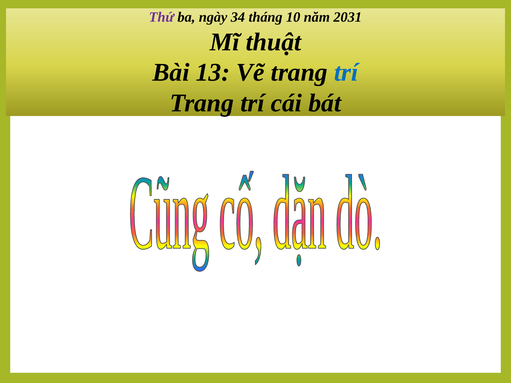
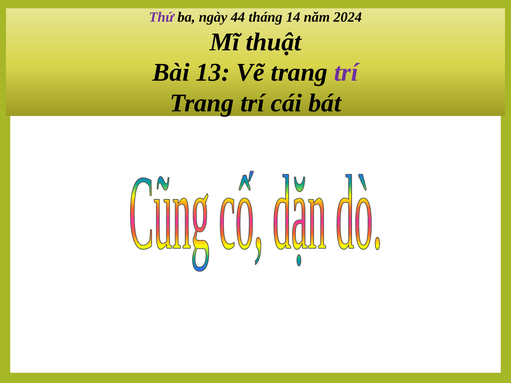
34: 34 -> 44 (238, 17)
10: 10 -> 14 (293, 17)
2031: 2031 -> 2024 (348, 17)
trí colour: blue -> purple (346, 73)
